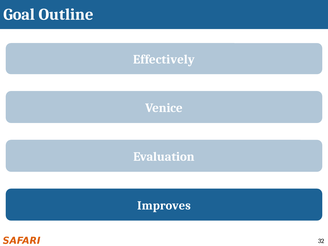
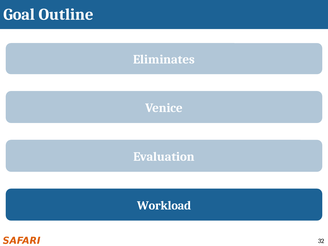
Effectively: Effectively -> Eliminates (164, 60)
Improves: Improves -> Workload (164, 205)
